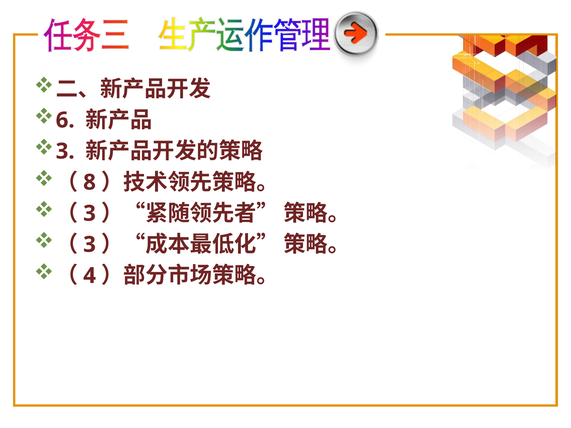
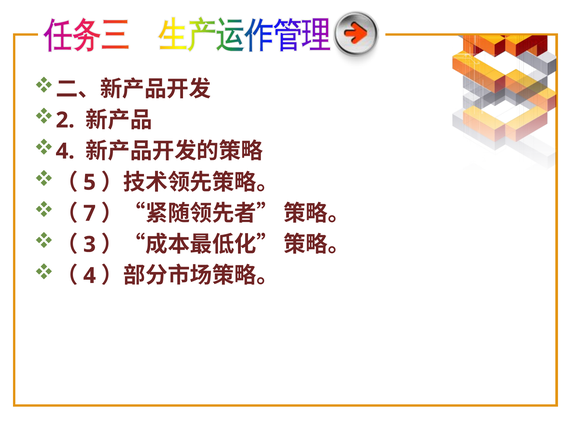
6: 6 -> 2 (65, 120)
3: 3 -> 4 (65, 151)
8: 8 -> 5 (90, 182)
3: 3 -> 7 (90, 214)
